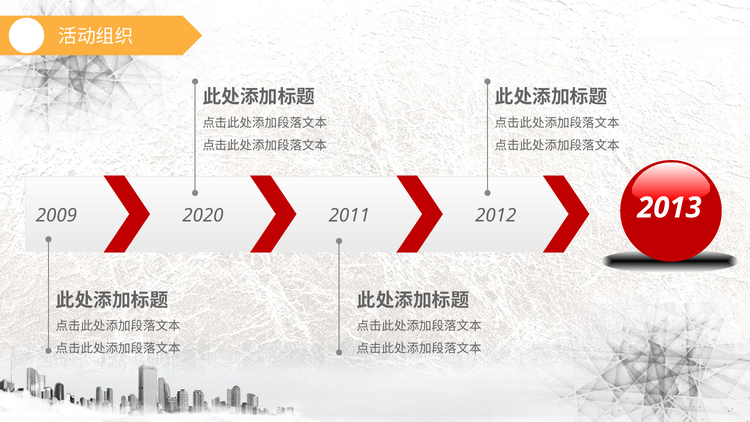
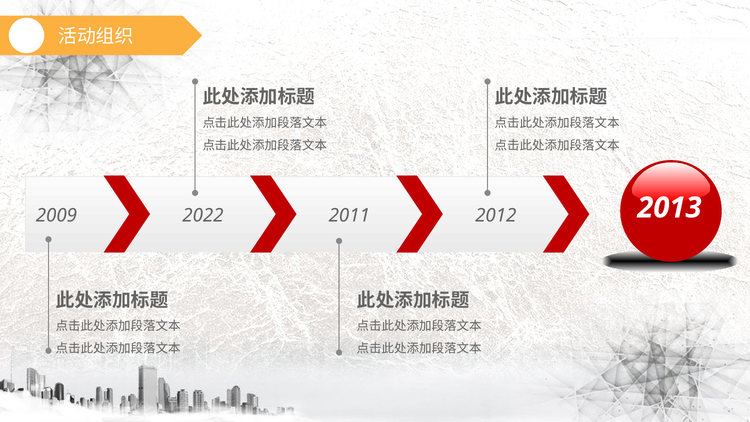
2020: 2020 -> 2022 (203, 215)
